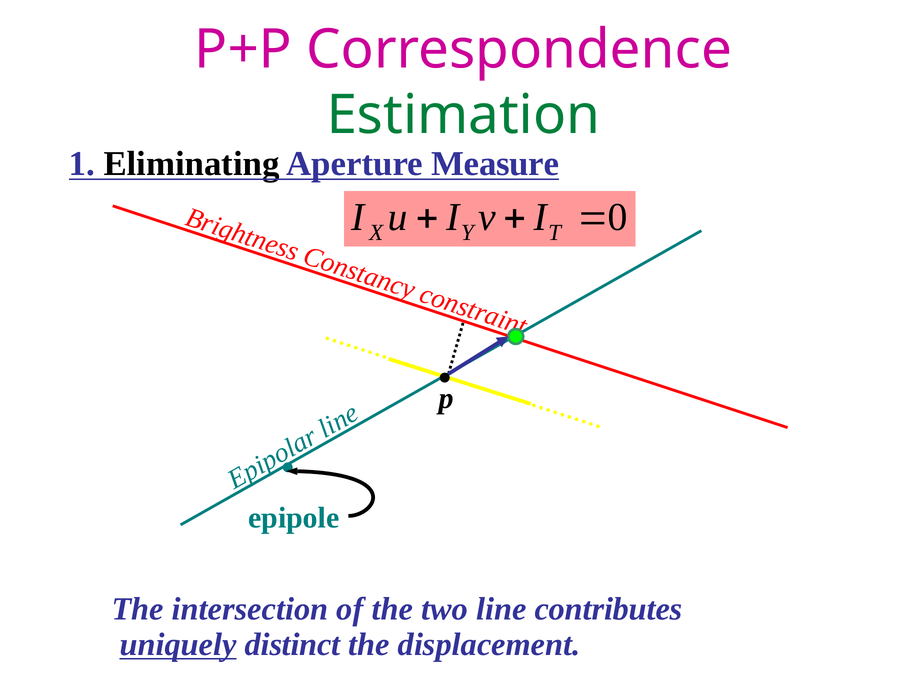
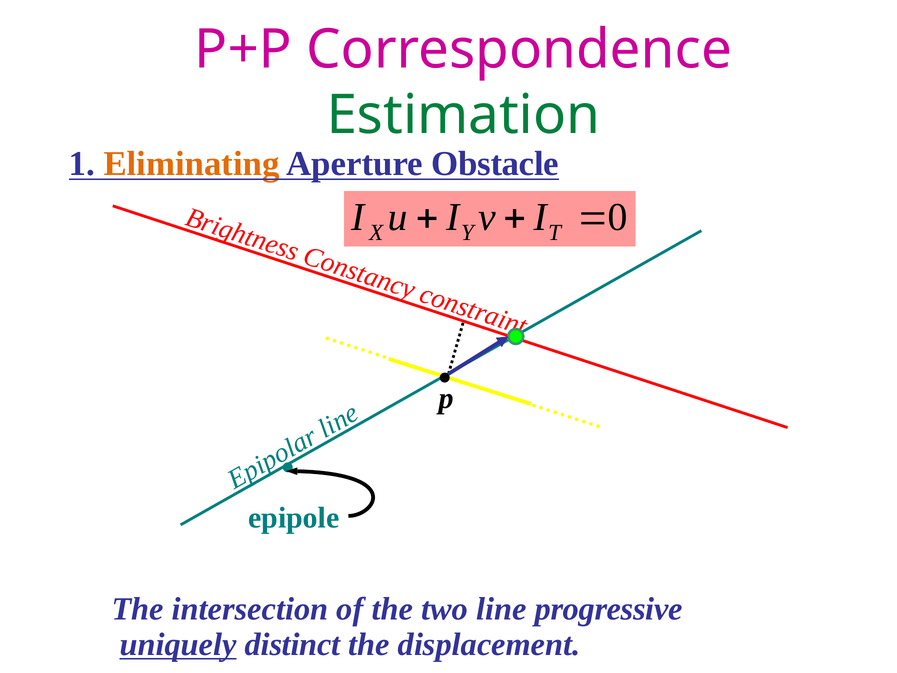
Eliminating colour: black -> orange (192, 164)
Measure: Measure -> Obstacle (495, 164)
contributes: contributes -> progressive (609, 609)
